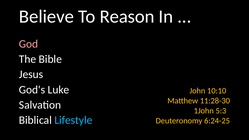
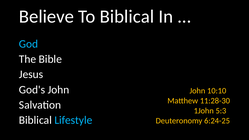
To Reason: Reason -> Biblical (127, 17)
God colour: pink -> light blue (29, 44)
God's Luke: Luke -> John (58, 90)
